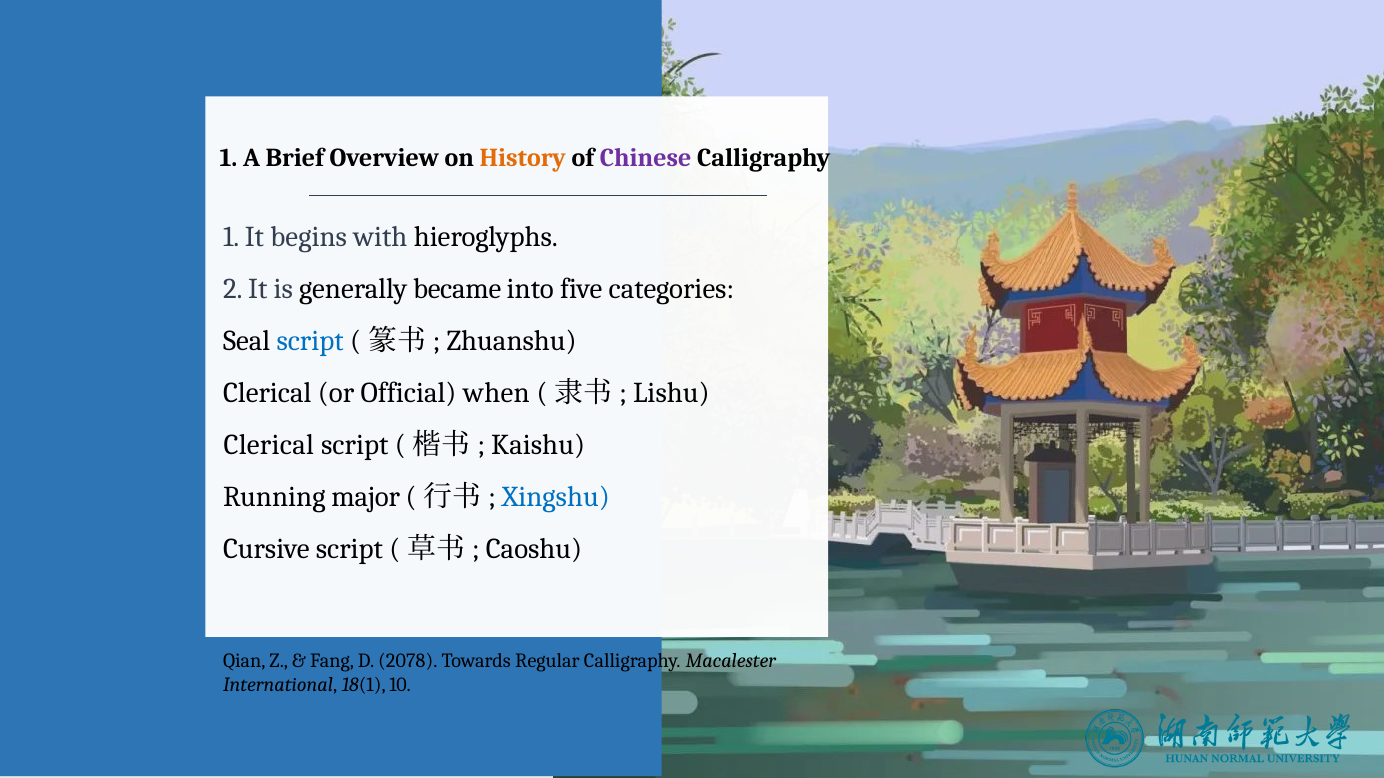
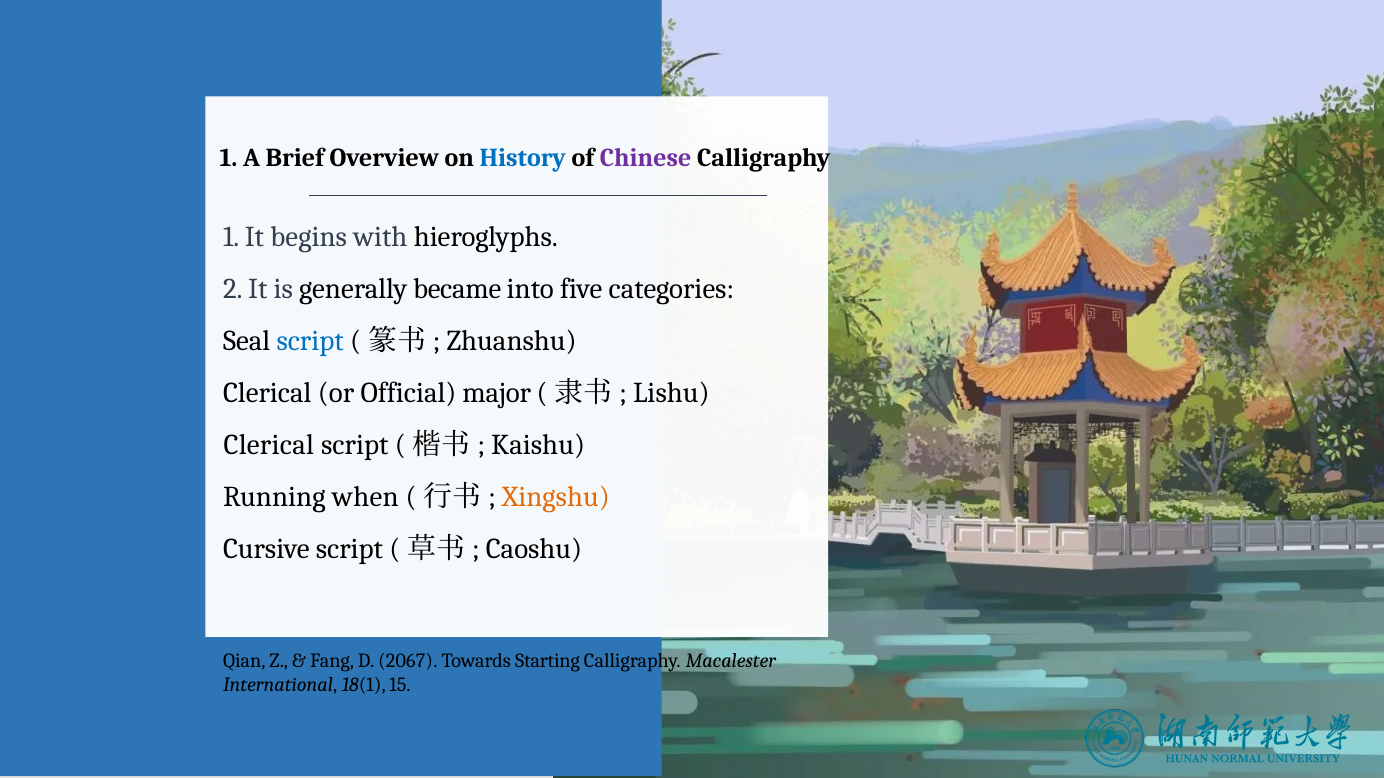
History colour: orange -> blue (523, 158)
when: when -> major (497, 393)
major: major -> when (365, 497)
Xingshu colour: blue -> orange (556, 497)
2078: 2078 -> 2067 (408, 661)
Regular: Regular -> Starting (548, 661)
10: 10 -> 15 (400, 685)
